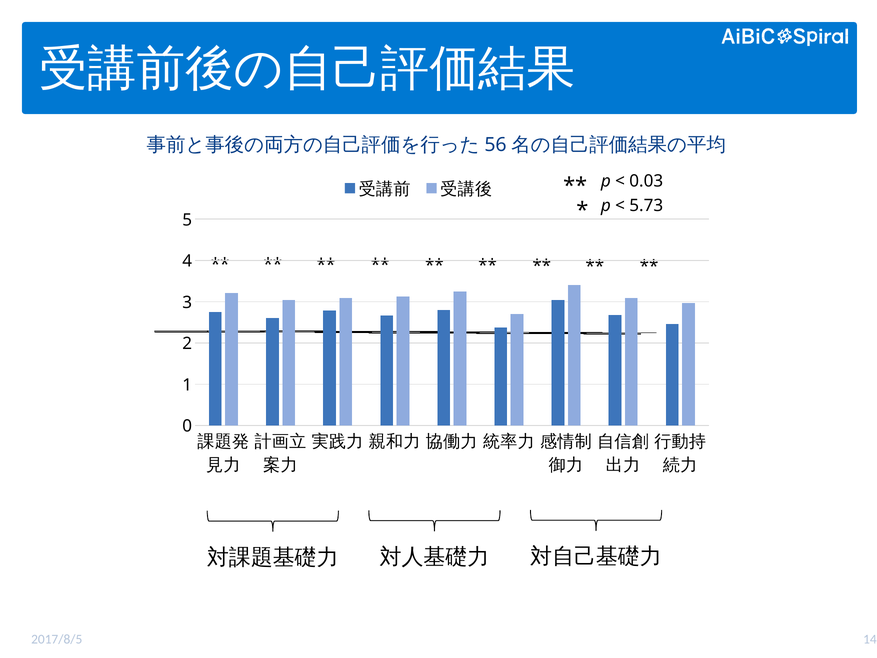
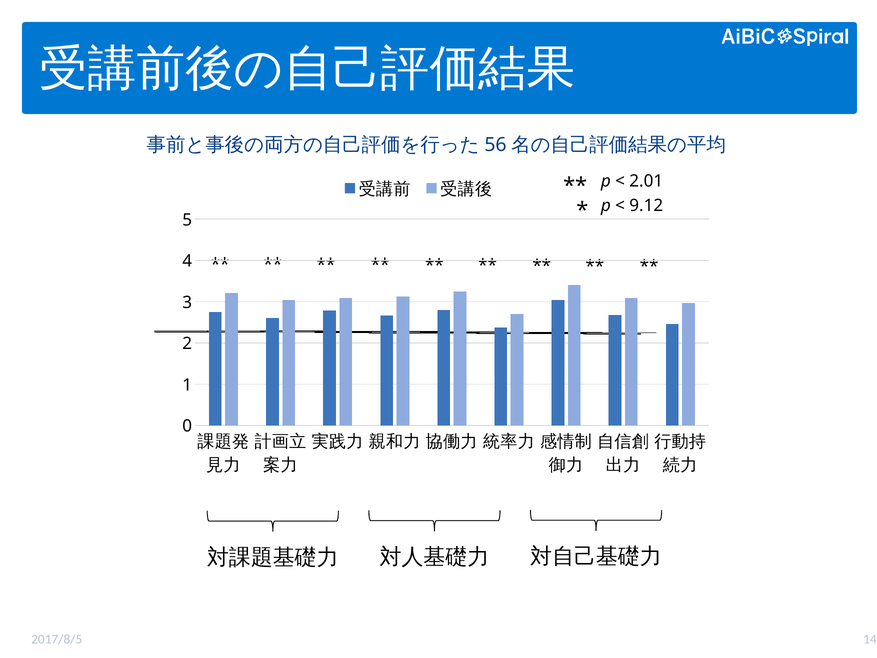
0.03: 0.03 -> 2.01 (646, 181)
5.73: 5.73 -> 9.12 (646, 206)
